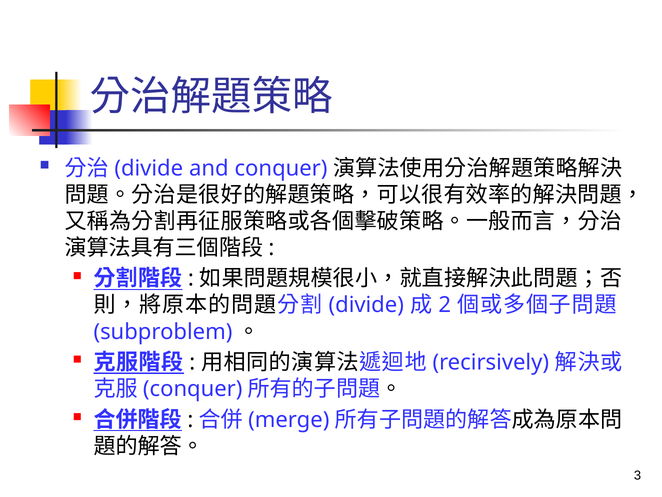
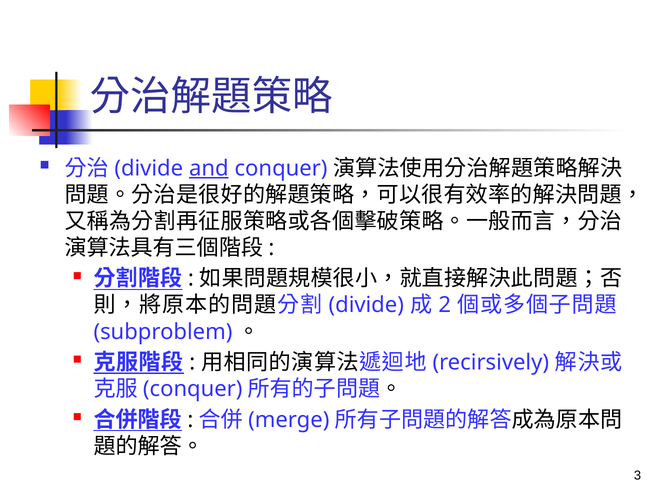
and underline: none -> present (209, 168)
